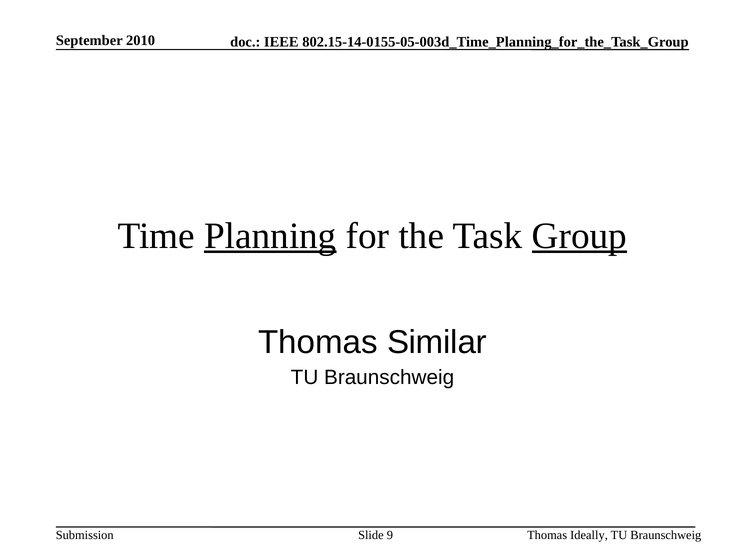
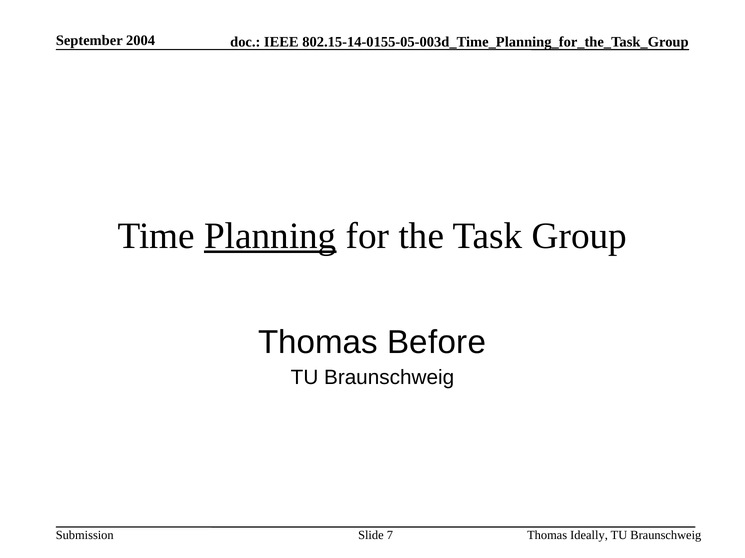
2010: 2010 -> 2004 (141, 41)
Group underline: present -> none (579, 236)
Similar: Similar -> Before (437, 343)
9: 9 -> 7 (390, 536)
